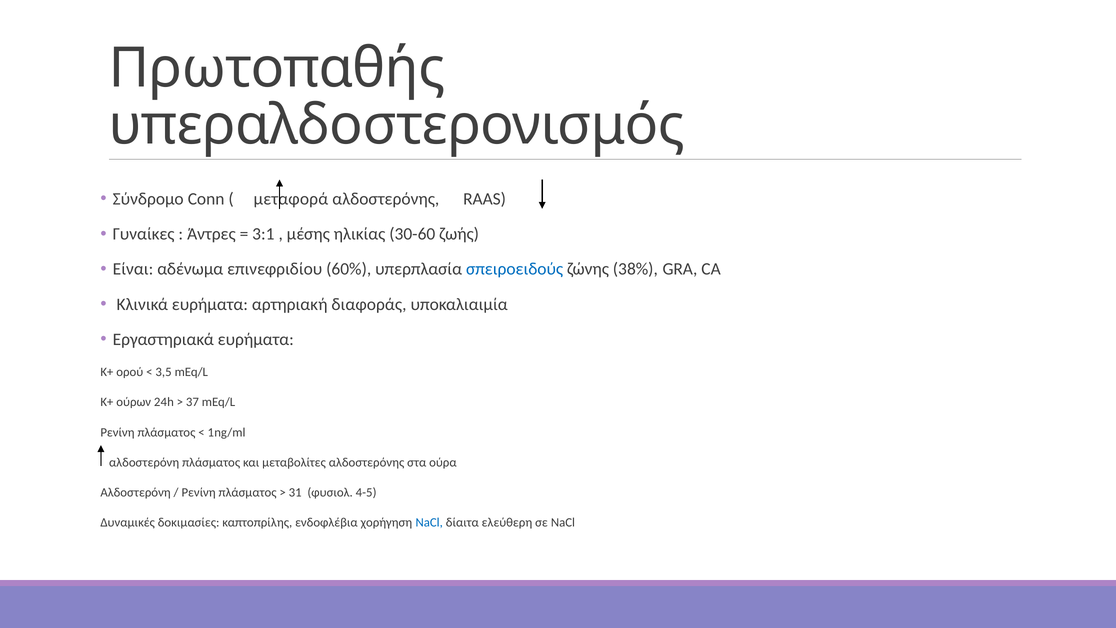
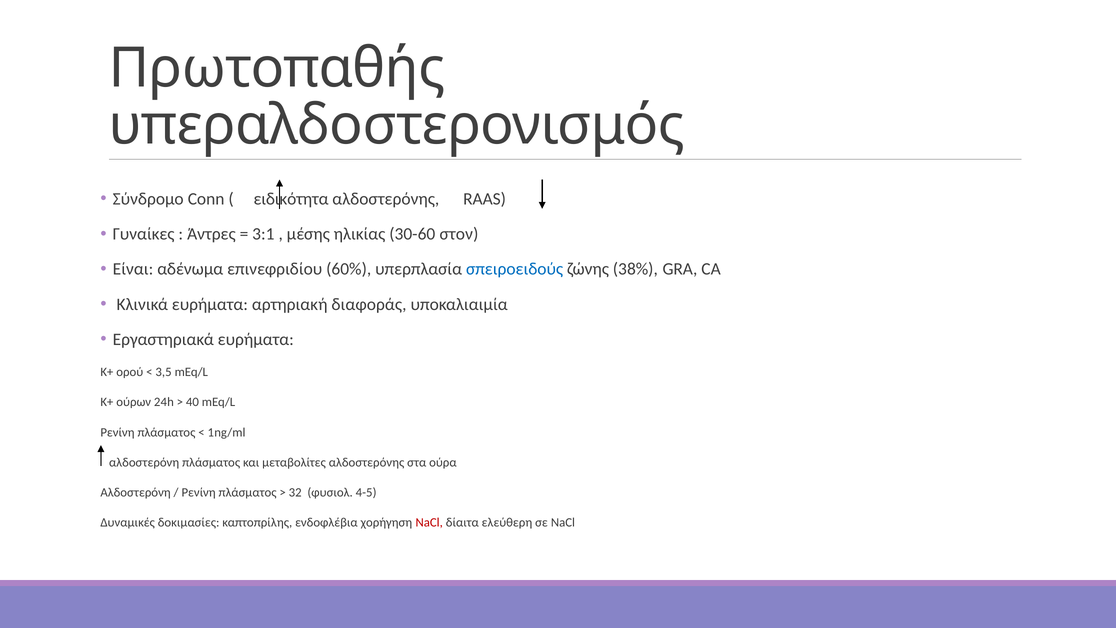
μεταφορά: μεταφορά -> ειδικότητα (291, 199)
ζωής: ζωής -> στον (459, 234)
37: 37 -> 40 (192, 402)
31: 31 -> 32 (295, 492)
NaCl colour: blue -> red (429, 522)
